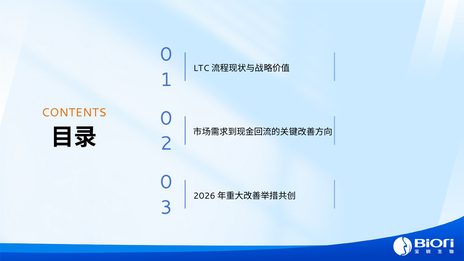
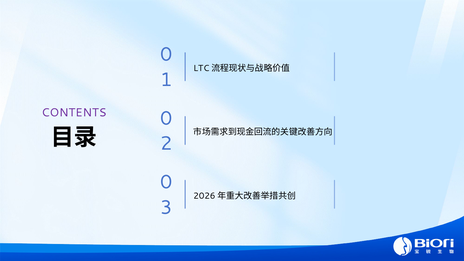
CONTENTS colour: orange -> purple (74, 113)
